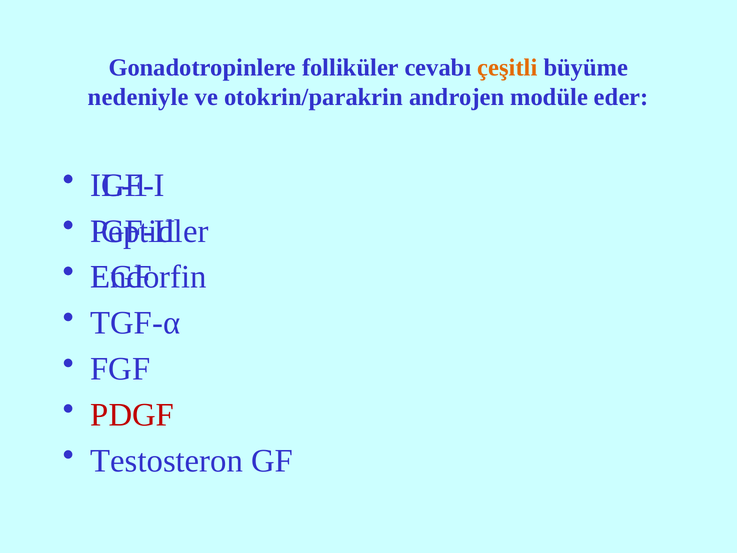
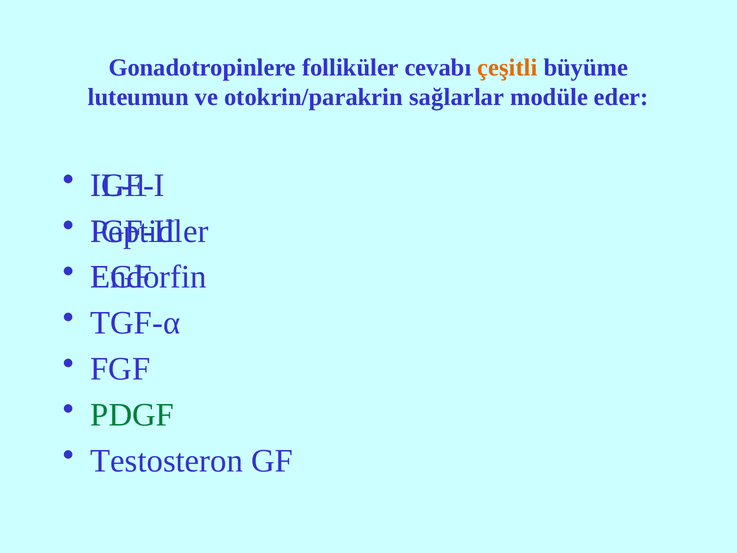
nedeniyle: nedeniyle -> luteumun (138, 97)
androjen: androjen -> sağlarlar (457, 97)
PDGF colour: red -> green (132, 415)
